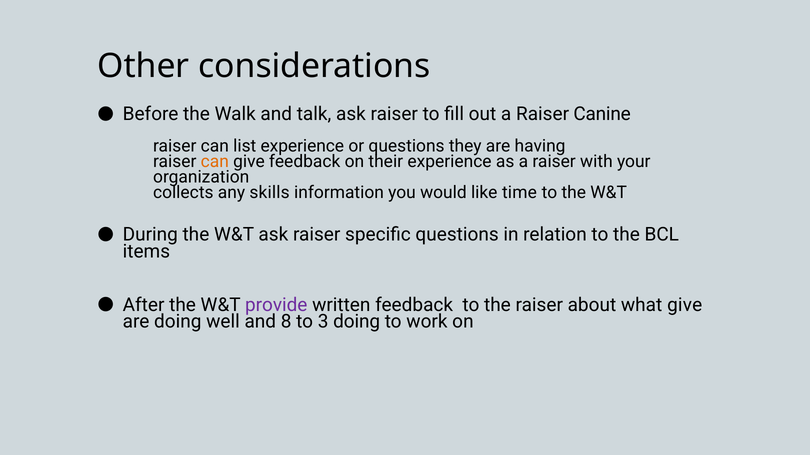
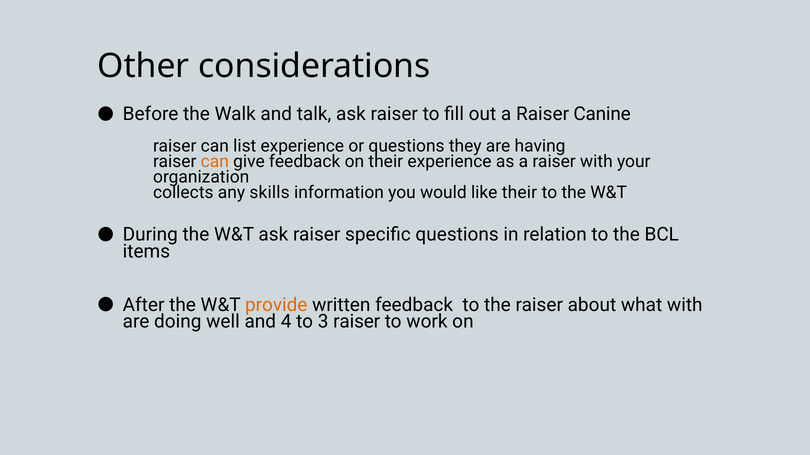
like time: time -> their (519, 193)
provide colour: purple -> orange (276, 305)
what give: give -> with (685, 305)
8: 8 -> 4 (286, 322)
3 doing: doing -> raiser (357, 322)
